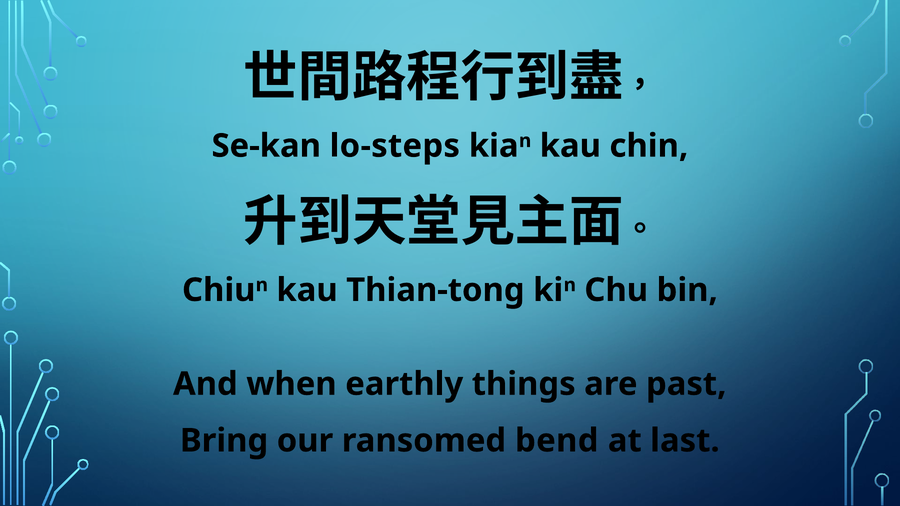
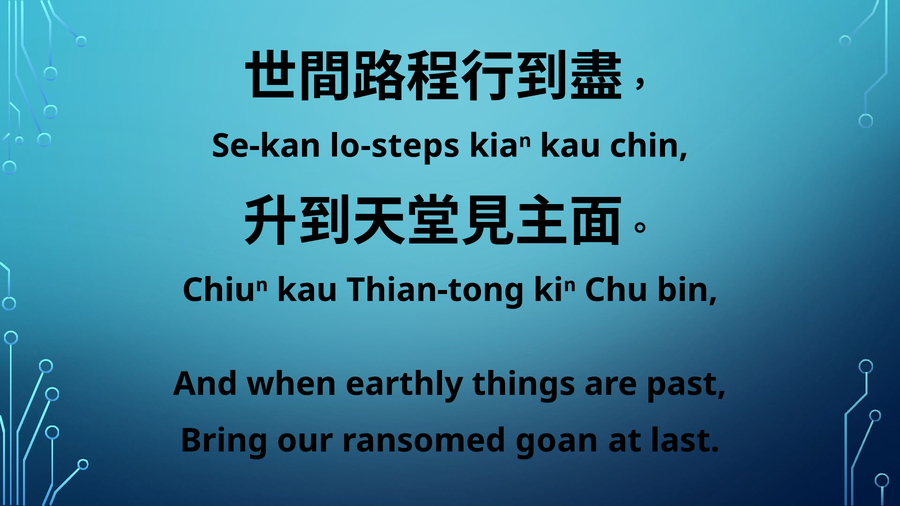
bend: bend -> goan (557, 441)
